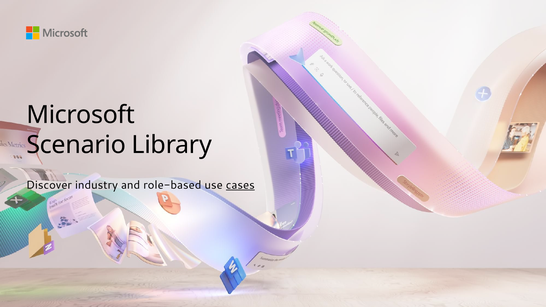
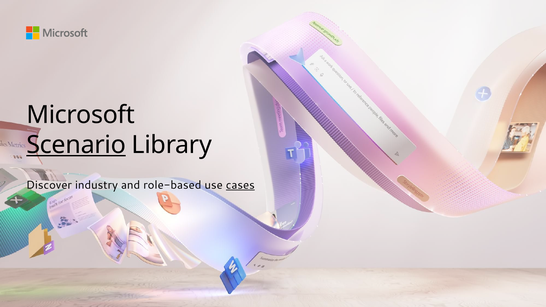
Scenario underline: none -> present (76, 145)
